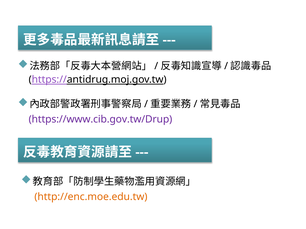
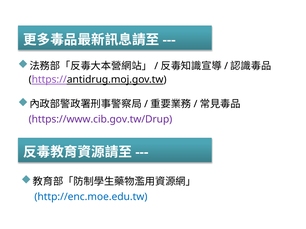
http://enc.moe.edu.tw colour: orange -> blue (91, 197)
